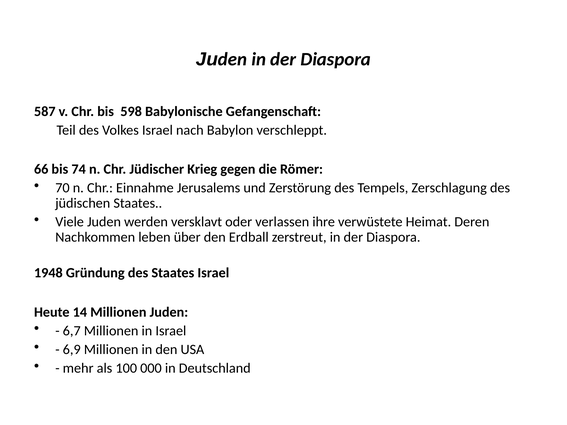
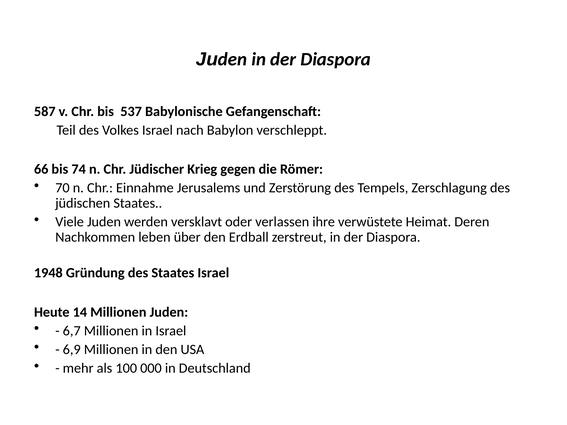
598: 598 -> 537 (131, 112)
